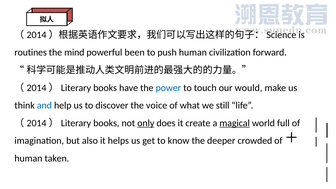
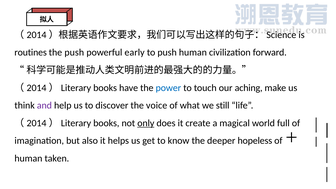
the mind: mind -> push (74, 52)
been: been -> early (135, 52)
would: would -> aching (249, 88)
and colour: blue -> purple (44, 105)
magical underline: present -> none (235, 123)
crowded: crowded -> hopeless (255, 141)
